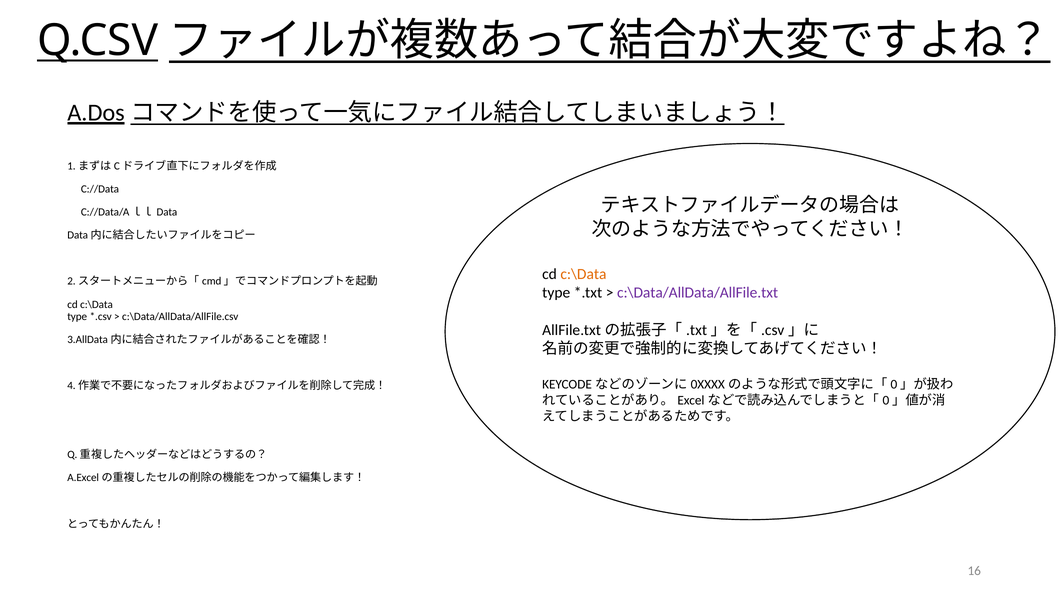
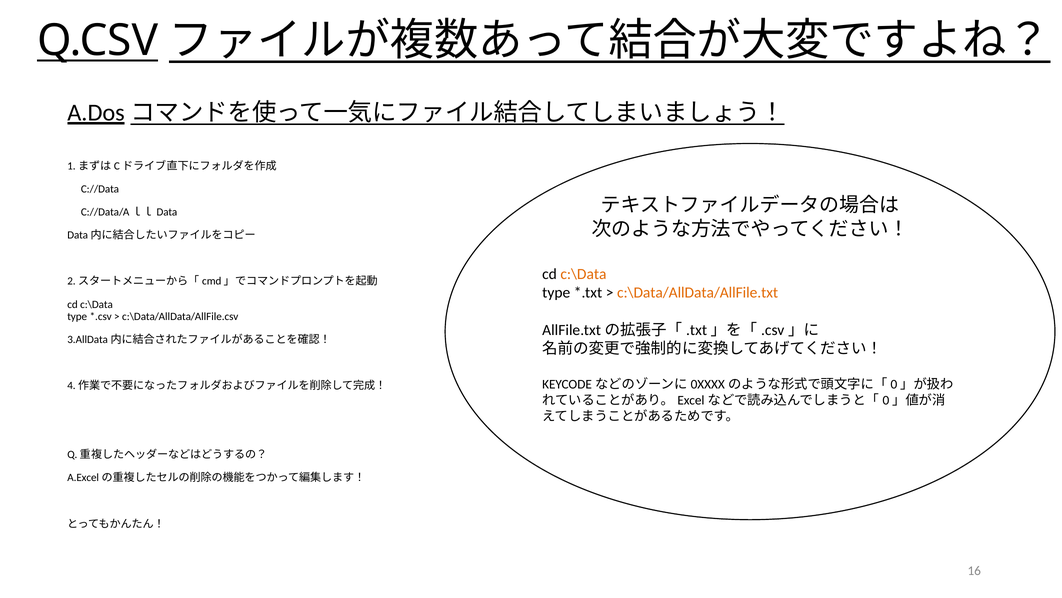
c:\Data/AllData/AllFile.txt colour: purple -> orange (698, 292)
